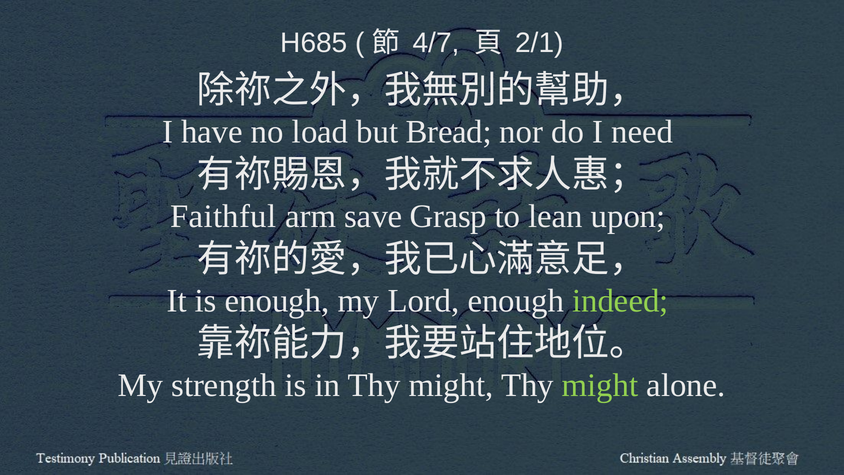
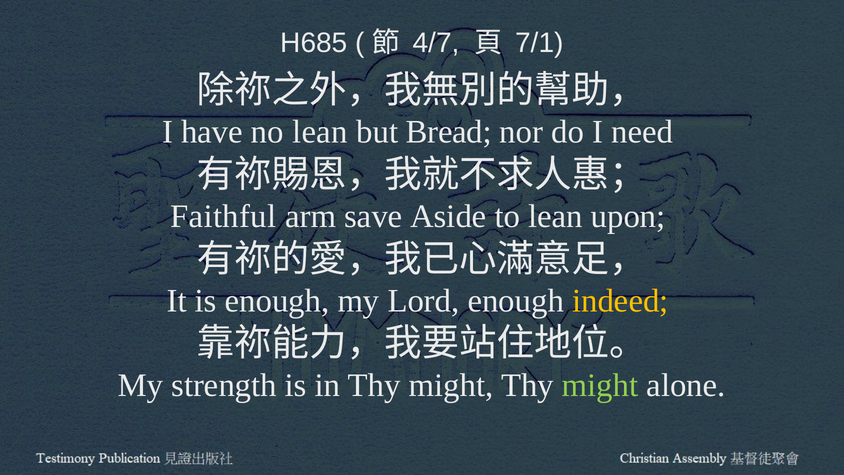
2/1: 2/1 -> 7/1 (539, 43)
no load: load -> lean (320, 132)
Grasp: Grasp -> Aside (448, 216)
indeed colour: light green -> yellow (620, 301)
